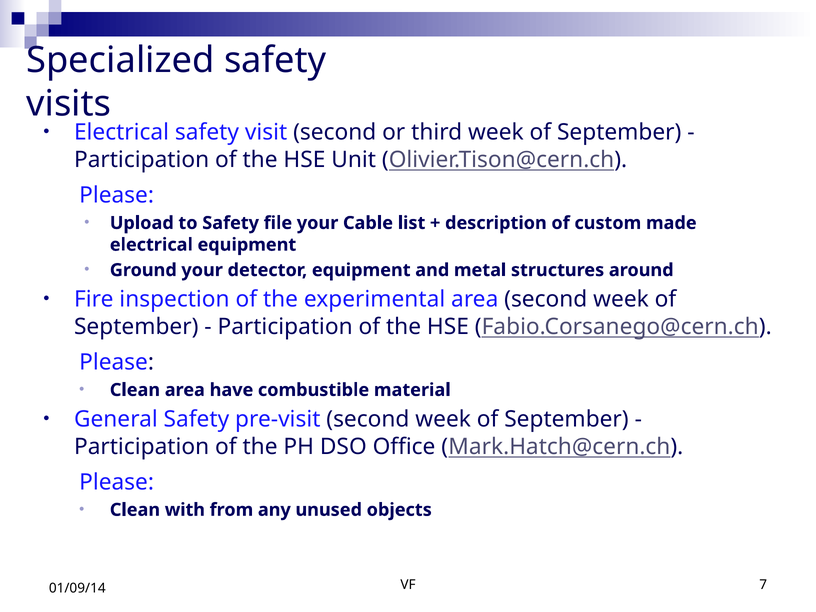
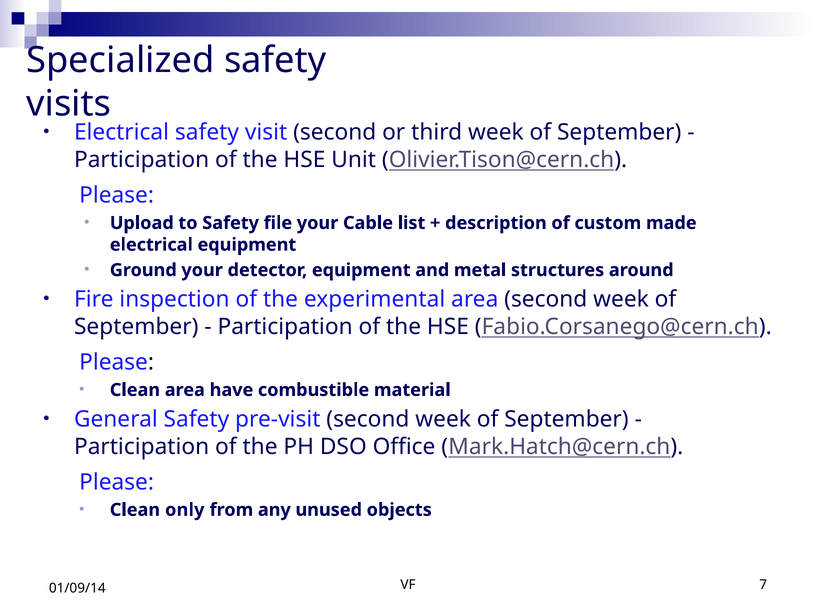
with: with -> only (185, 510)
